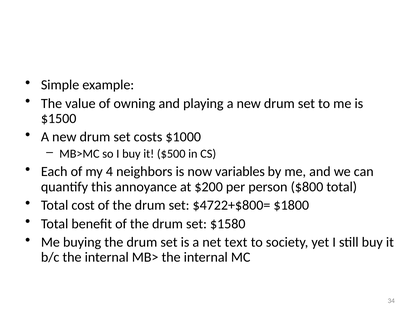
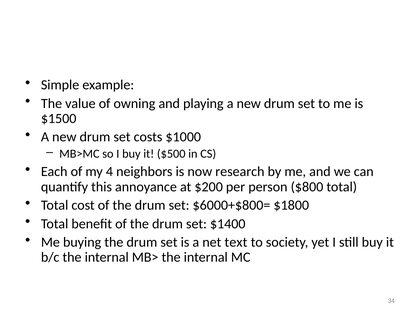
variables: variables -> research (240, 172)
$4722+$800=: $4722+$800= -> $6000+$800= (232, 205)
$1580: $1580 -> $1400 (228, 224)
